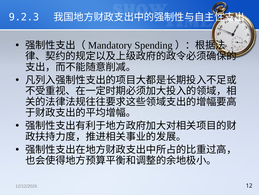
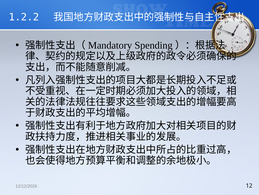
9.2.3: 9.2.3 -> 1.2.2 (24, 17)
